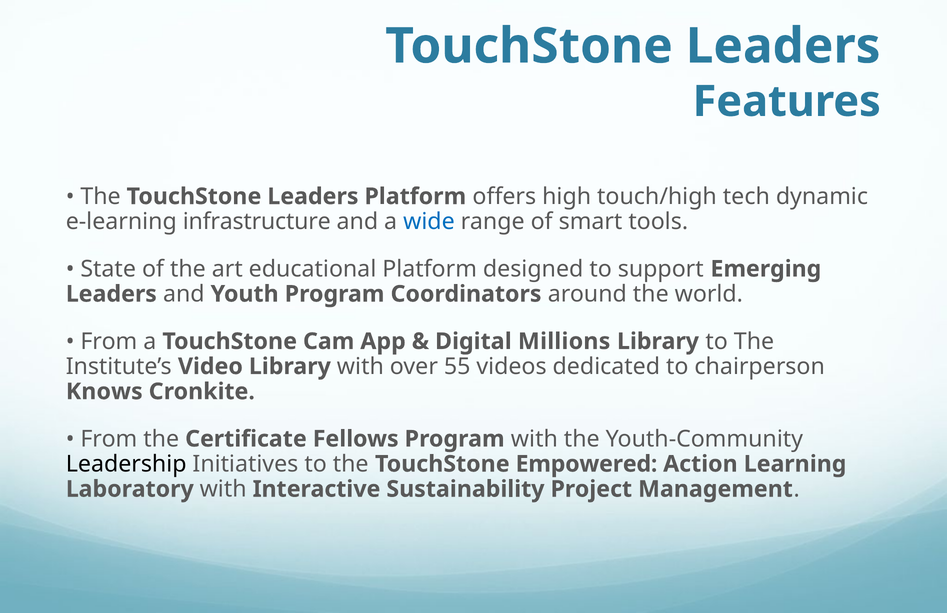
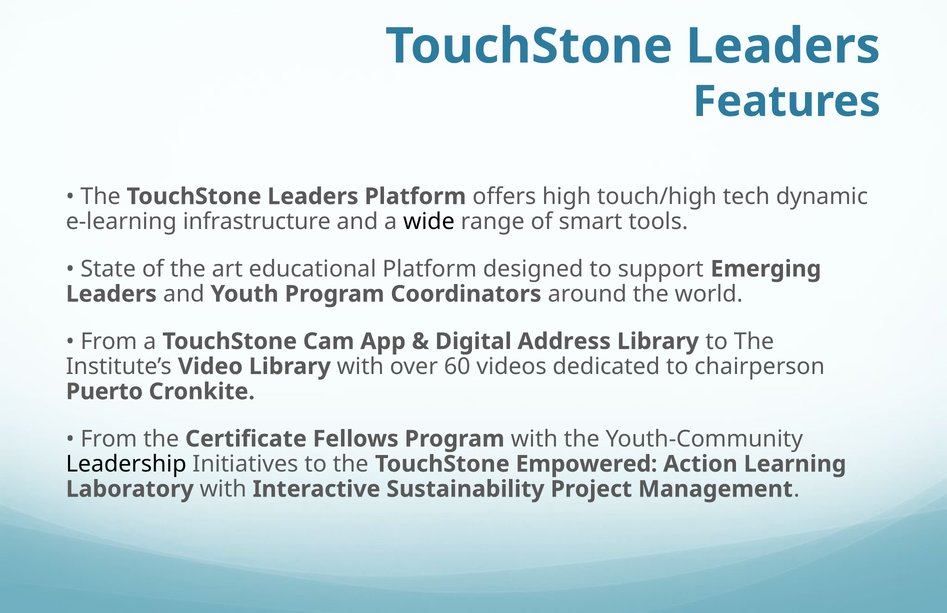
wide colour: blue -> black (429, 221)
Millions: Millions -> Address (564, 341)
55: 55 -> 60 (457, 366)
Knows: Knows -> Puerto (104, 391)
